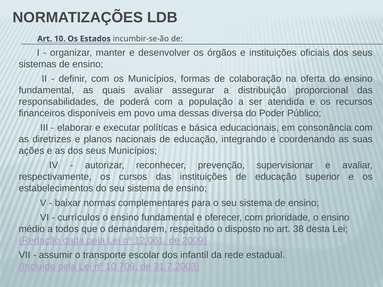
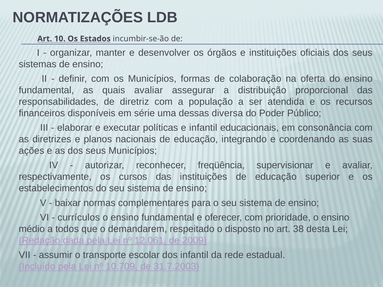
poderá: poderá -> diretriz (135, 102)
povo: povo -> série (144, 113)
e básica: básica -> infantil (203, 128)
prevenção: prevenção -> freqüência (221, 165)
